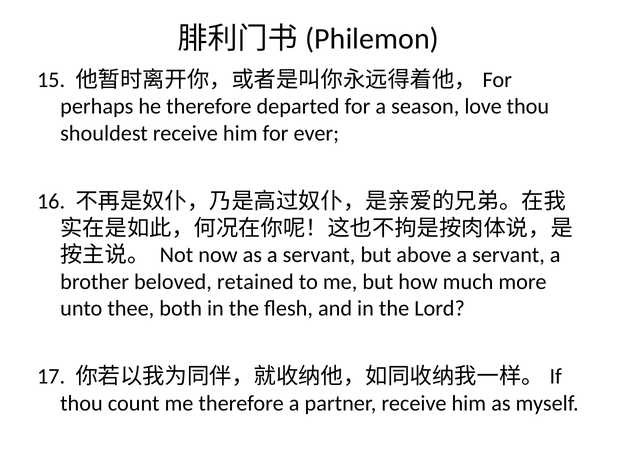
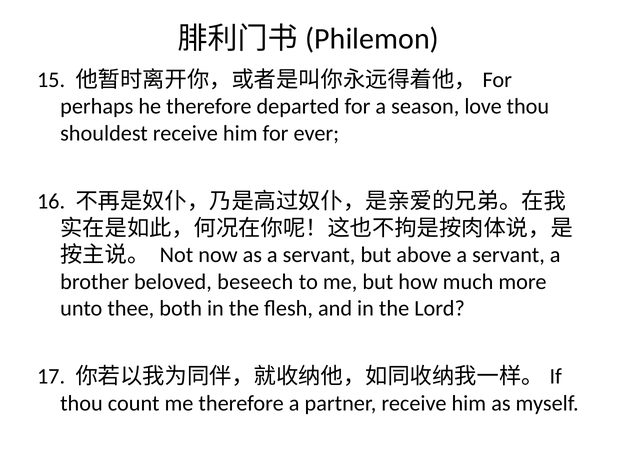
retained: retained -> beseech (255, 281)
